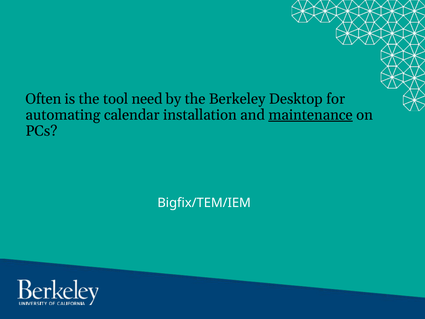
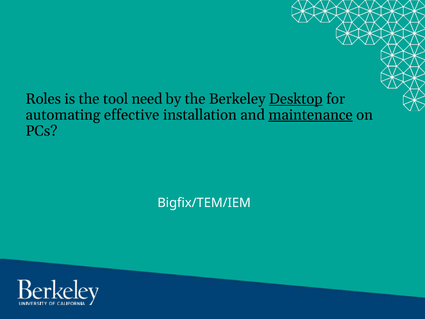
Often: Often -> Roles (43, 99)
Desktop underline: none -> present (296, 99)
calendar: calendar -> effective (132, 115)
